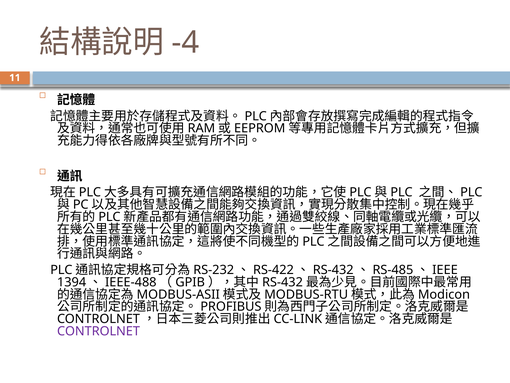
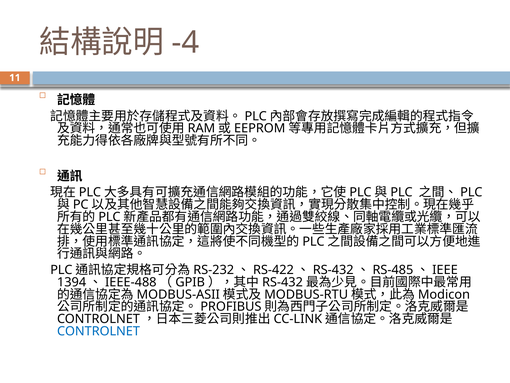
CONTROLNET colour: purple -> blue (98, 331)
